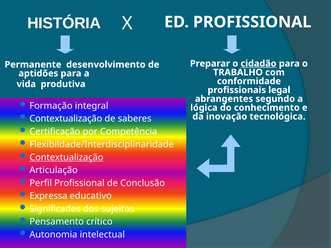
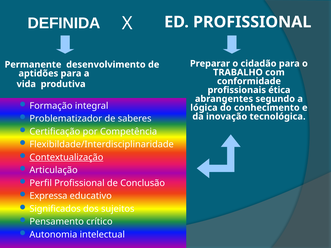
HISTÓRIA: HISTÓRIA -> DEFINIDA (64, 23)
cidadão underline: present -> none (259, 64)
legal: legal -> ética (279, 90)
Contextualização: Contextualização -> Problematizador (66, 119)
